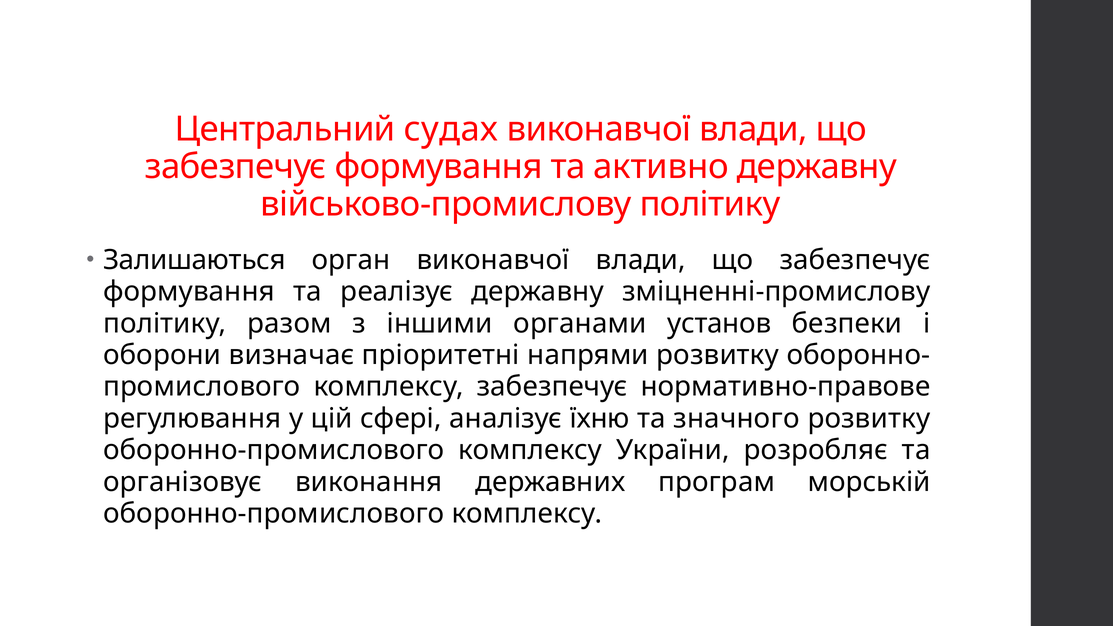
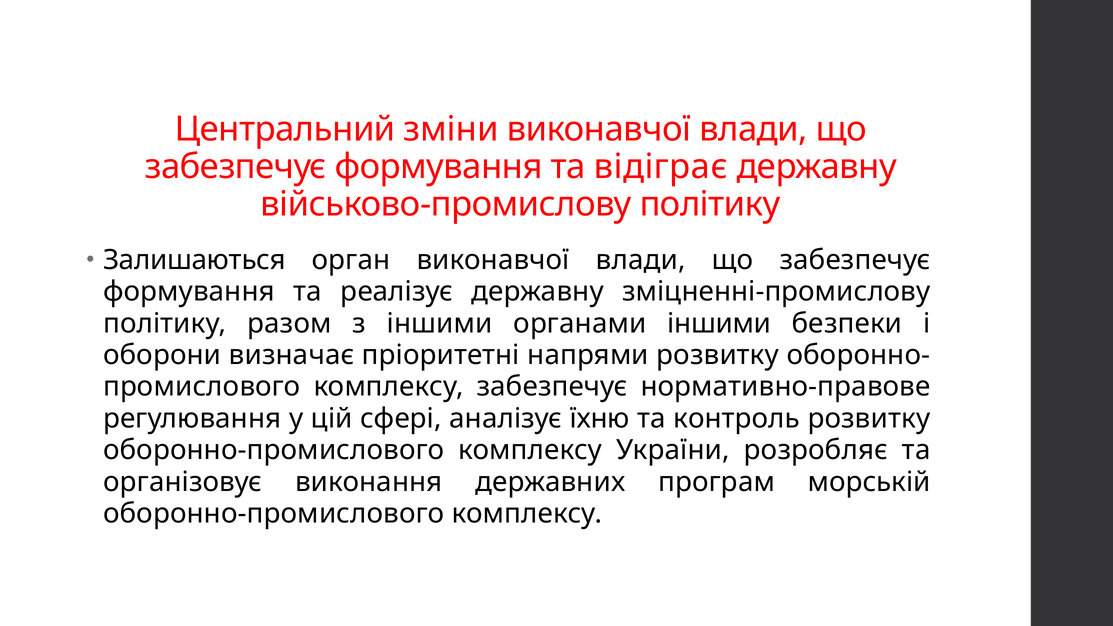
судах: судах -> зміни (451, 129)
активно: активно -> відіграє (661, 167)
органами установ: установ -> іншими (719, 323)
значного: значного -> контроль (737, 419)
